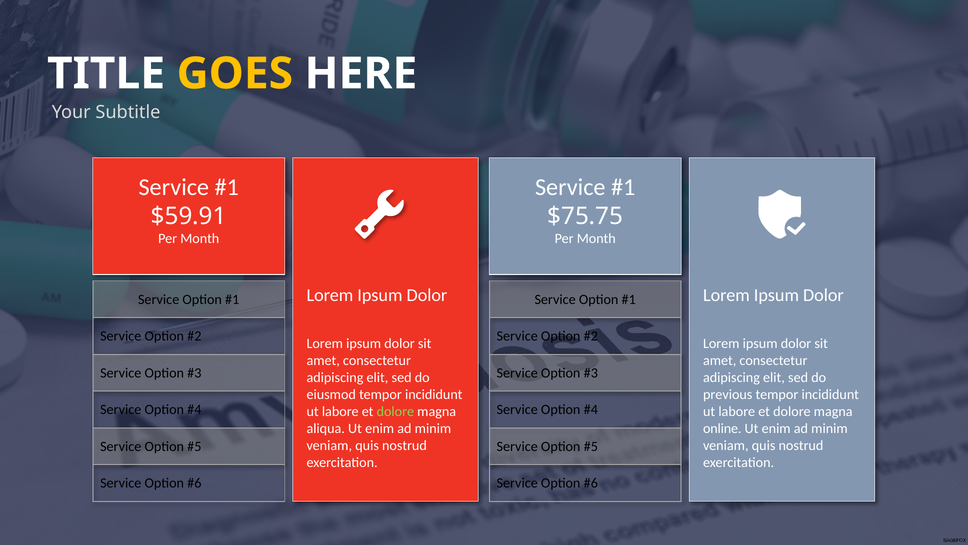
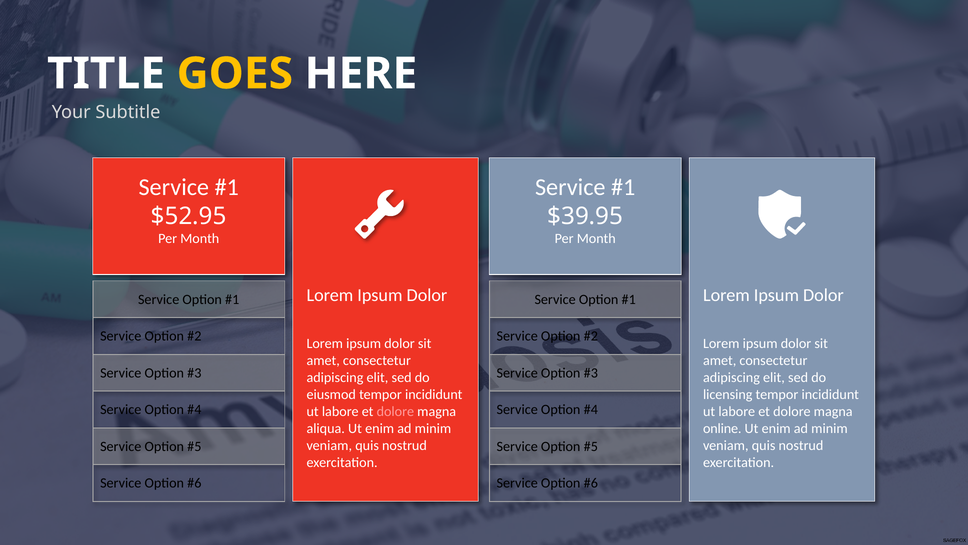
$59.91: $59.91 -> $52.95 (189, 216)
$75.75: $75.75 -> $39.95 (585, 216)
previous: previous -> licensing (728, 394)
dolore colour: light green -> pink (395, 411)
